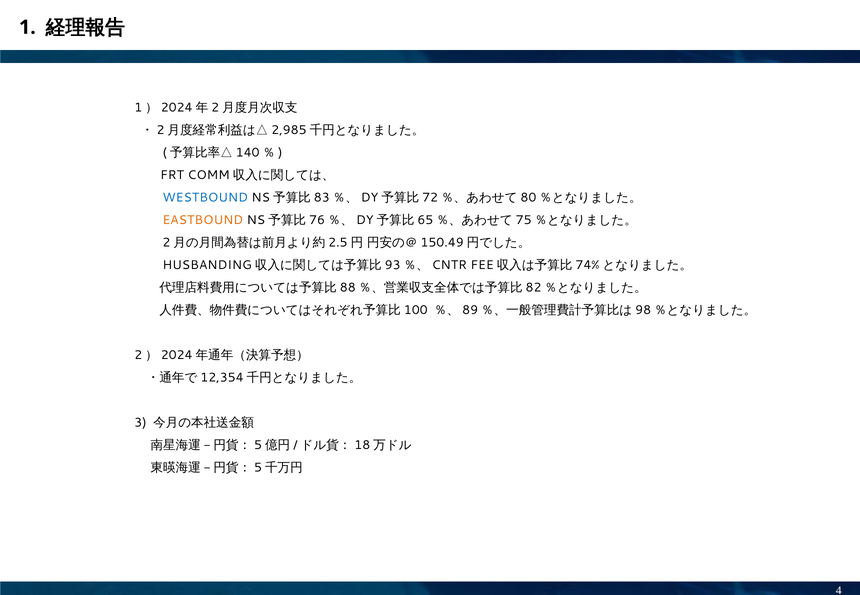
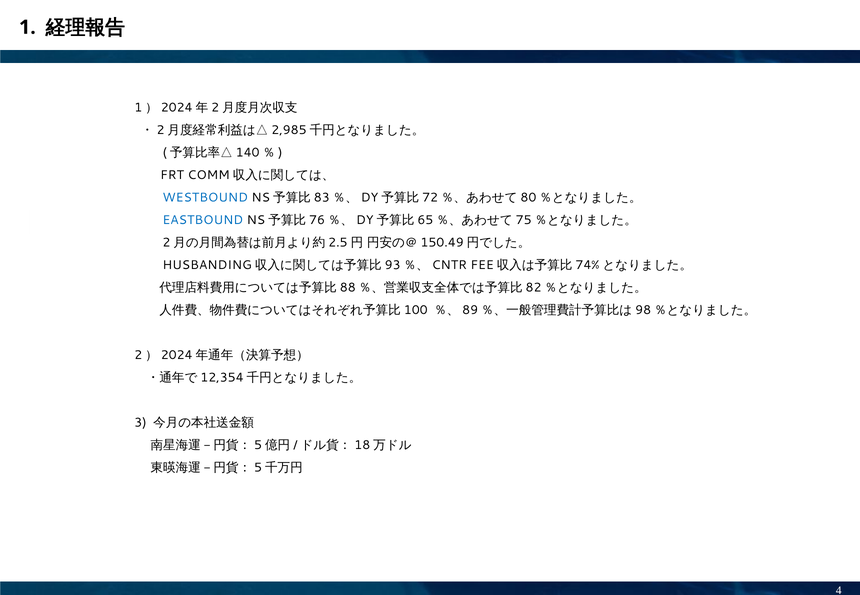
EASTBOUND colour: orange -> blue (203, 220)
